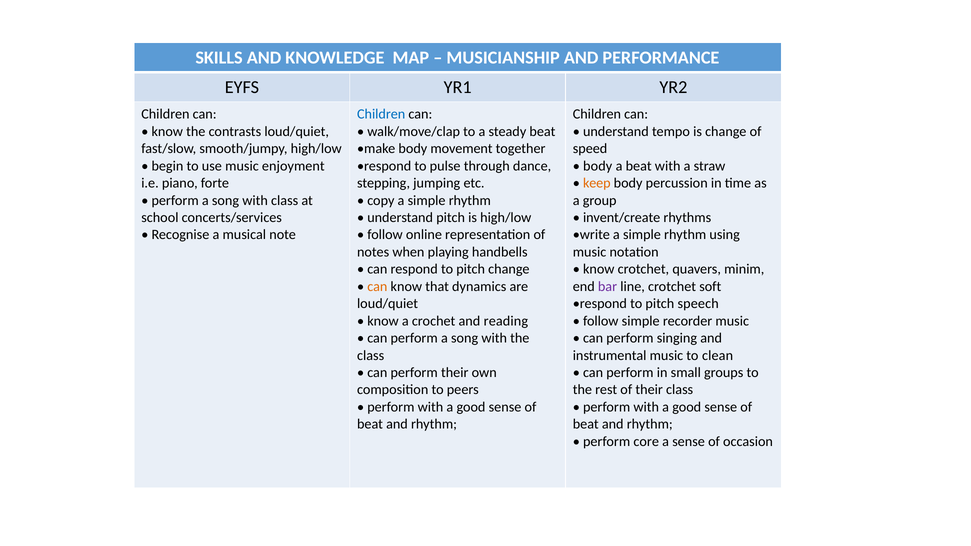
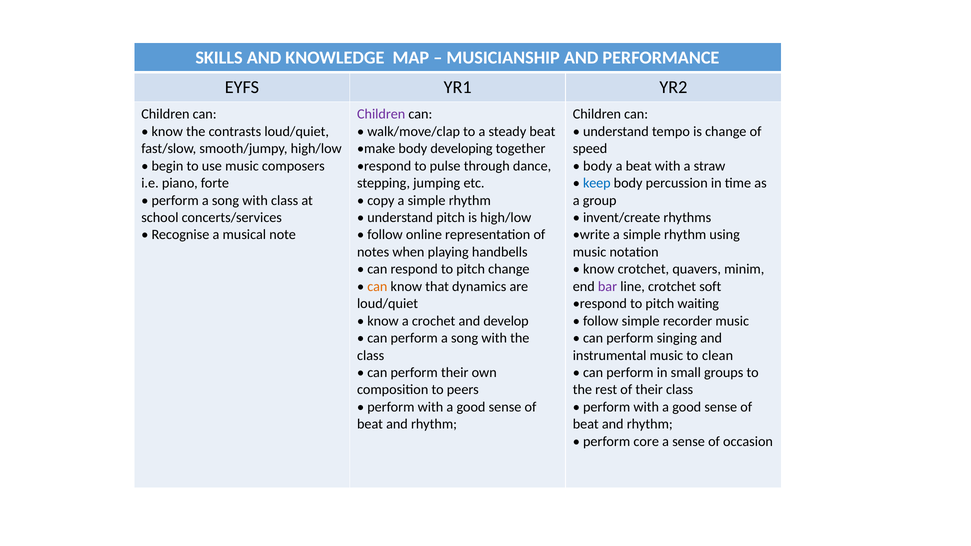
Children colour: blue -> purple (381, 114)
movement: movement -> developing (462, 149)
enjoyment: enjoyment -> composers (293, 166)
keep colour: orange -> blue (597, 183)
speech: speech -> waiting (698, 304)
reading: reading -> develop (506, 321)
